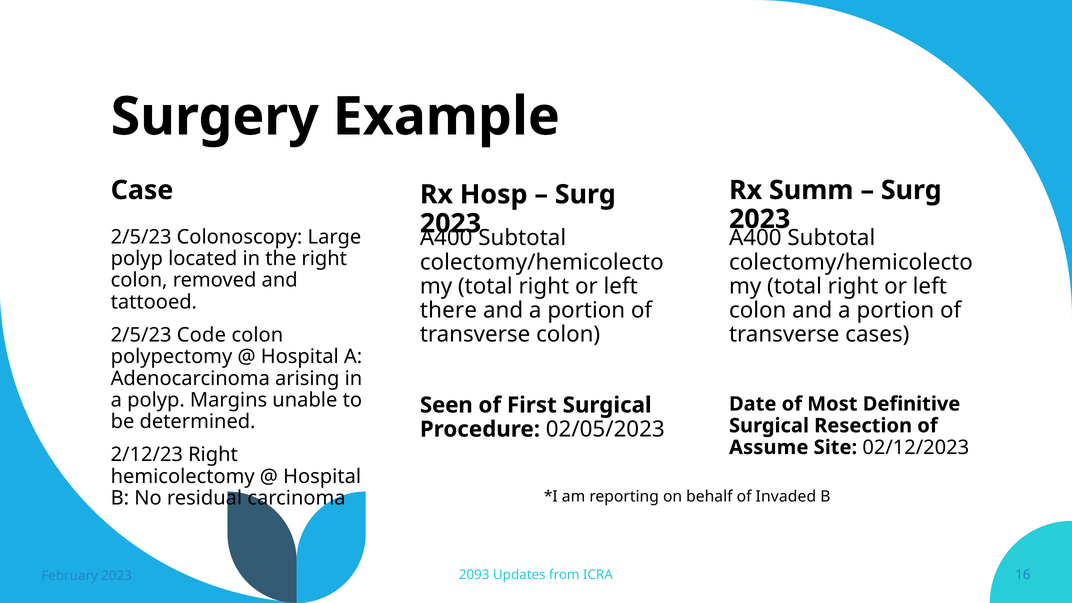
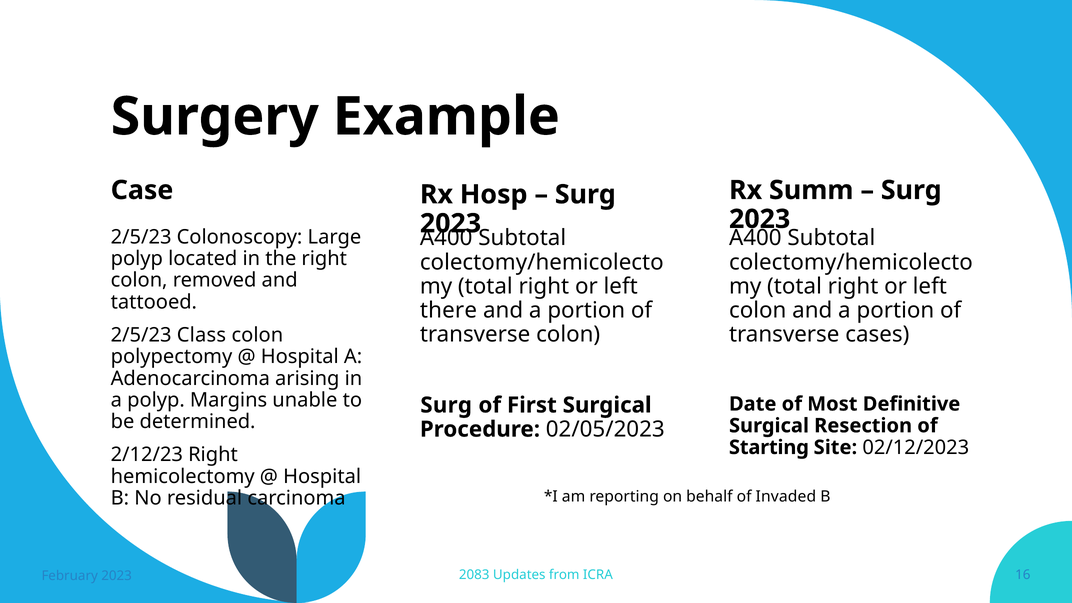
Code: Code -> Class (201, 335)
Seen: Seen -> Surg (446, 405)
Assume: Assume -> Starting (769, 447)
2093: 2093 -> 2083 (474, 575)
